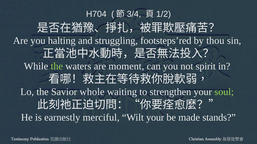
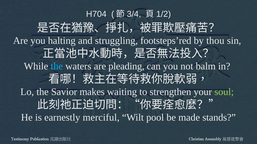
the colour: light green -> light blue (57, 66)
moment: moment -> pleading (126, 66)
spirit: spirit -> balm (206, 66)
whole: whole -> makes (92, 92)
Wilt your: your -> pool (155, 118)
